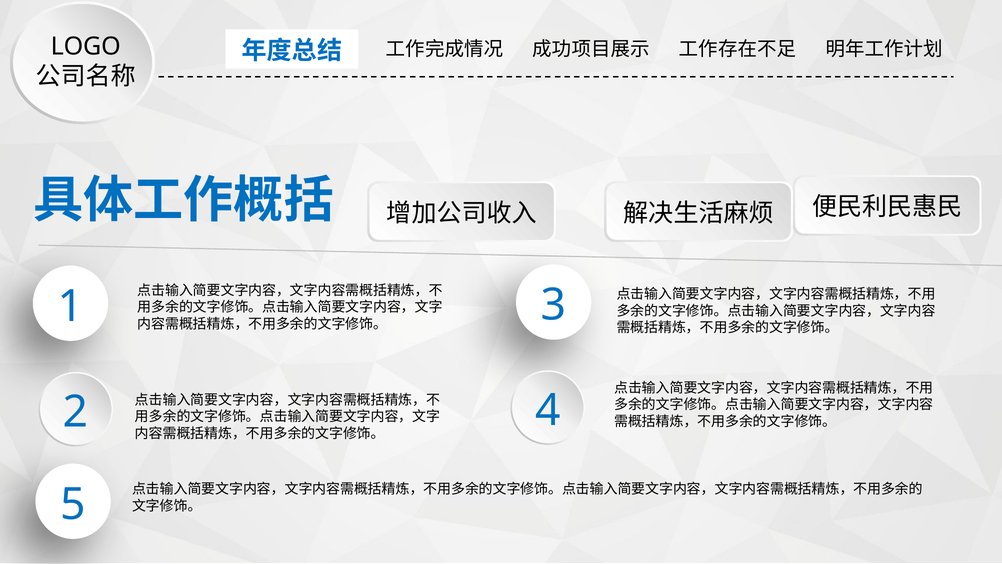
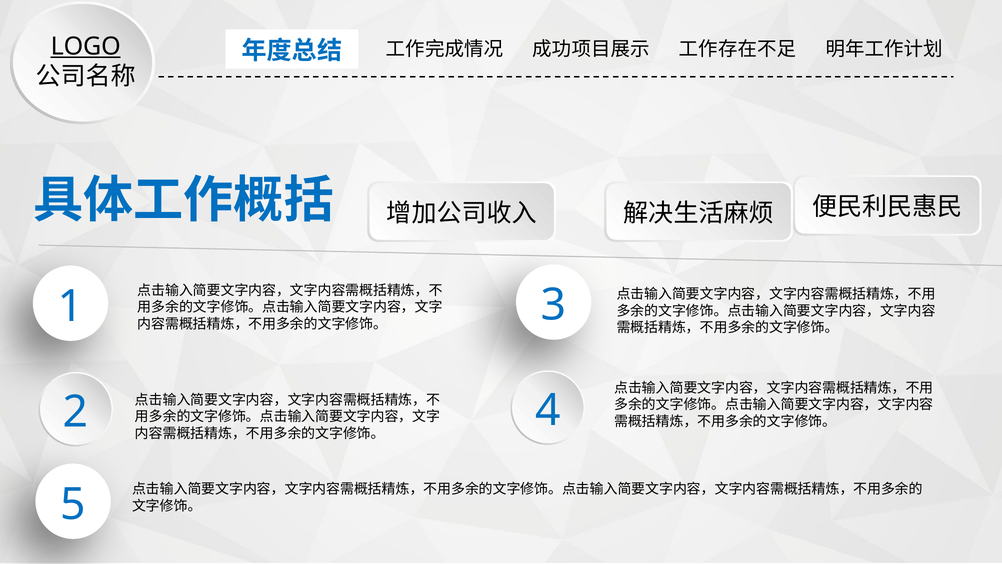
LOGO underline: none -> present (86, 46)
